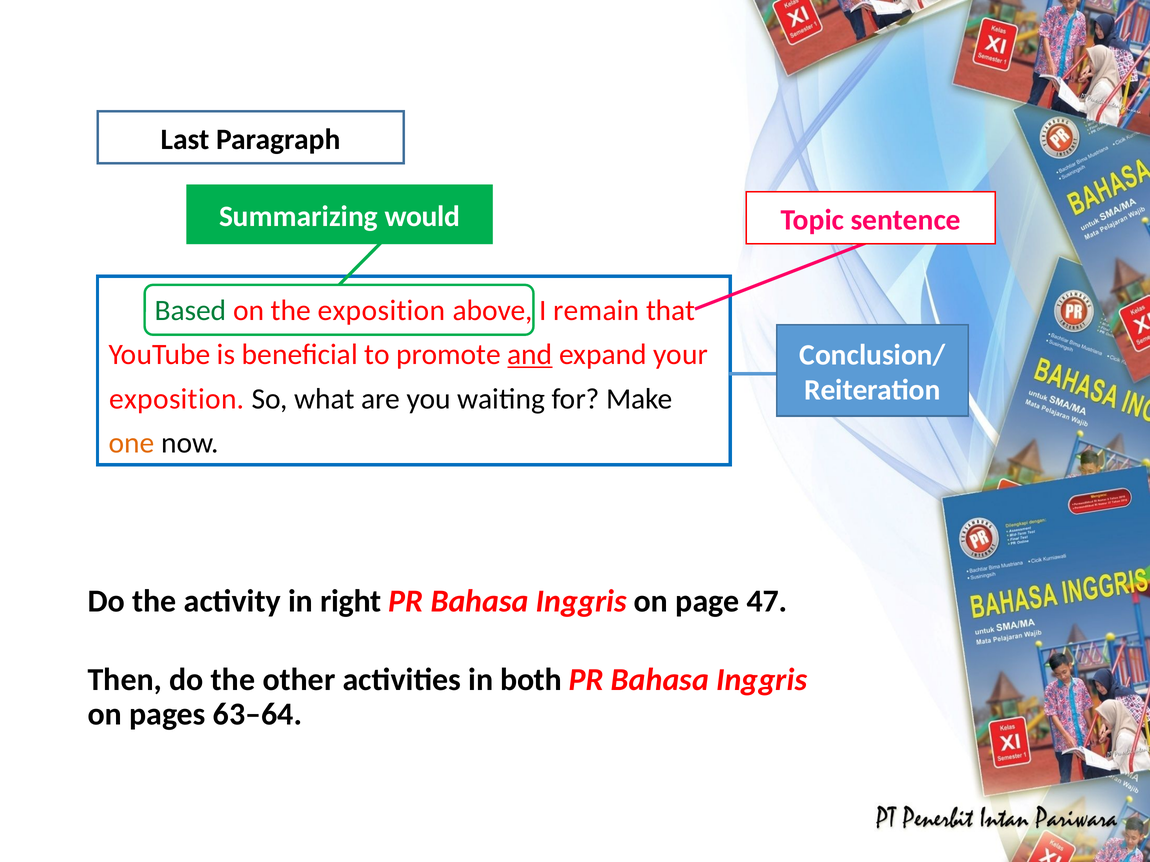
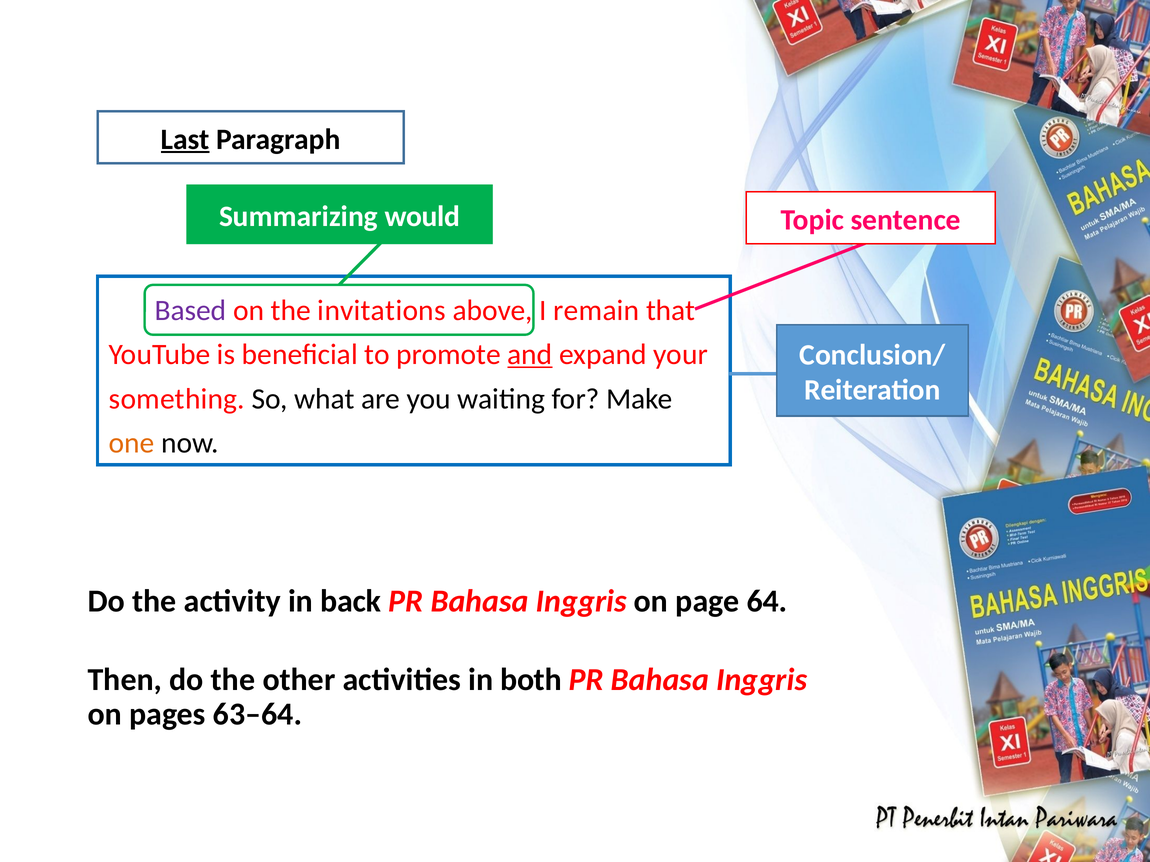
Last underline: none -> present (185, 139)
Based colour: green -> purple (191, 311)
the exposition: exposition -> invitations (382, 311)
exposition: exposition -> something (177, 399)
right: right -> back (351, 601)
47: 47 -> 64 (767, 601)
